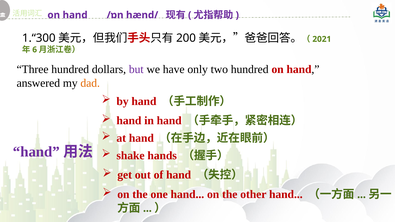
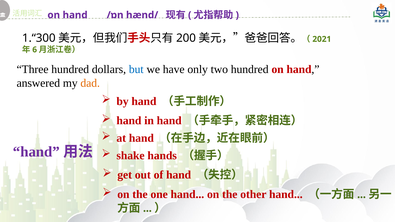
but colour: purple -> blue (136, 69)
